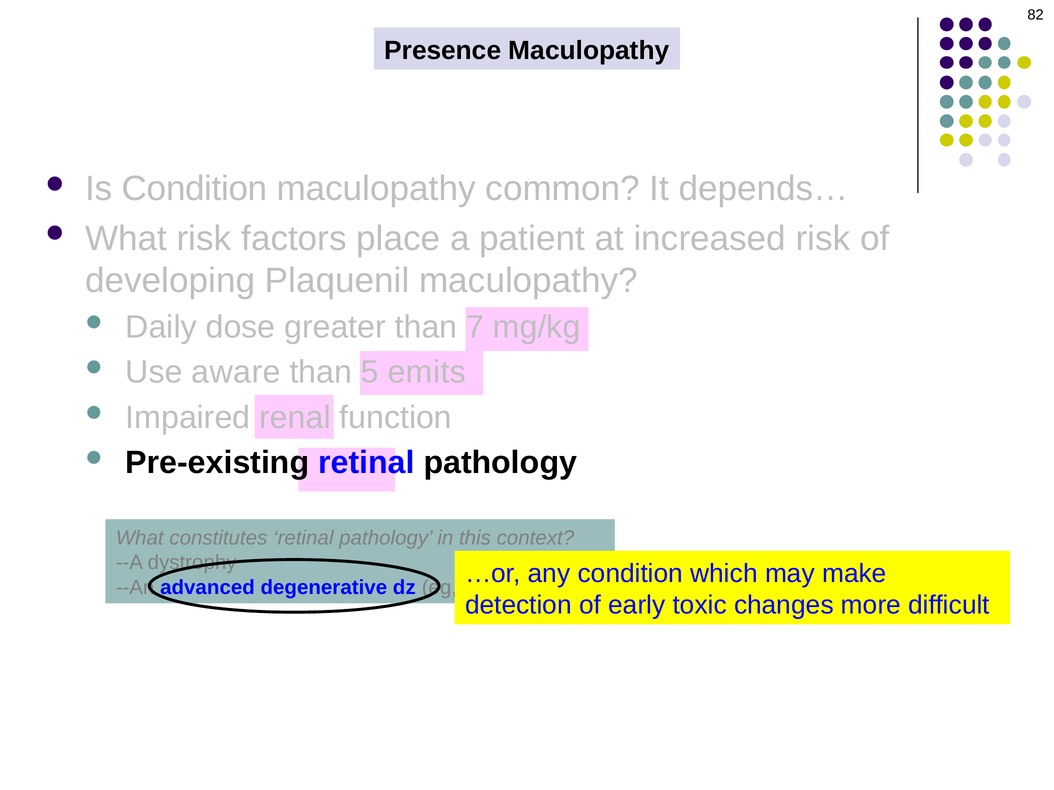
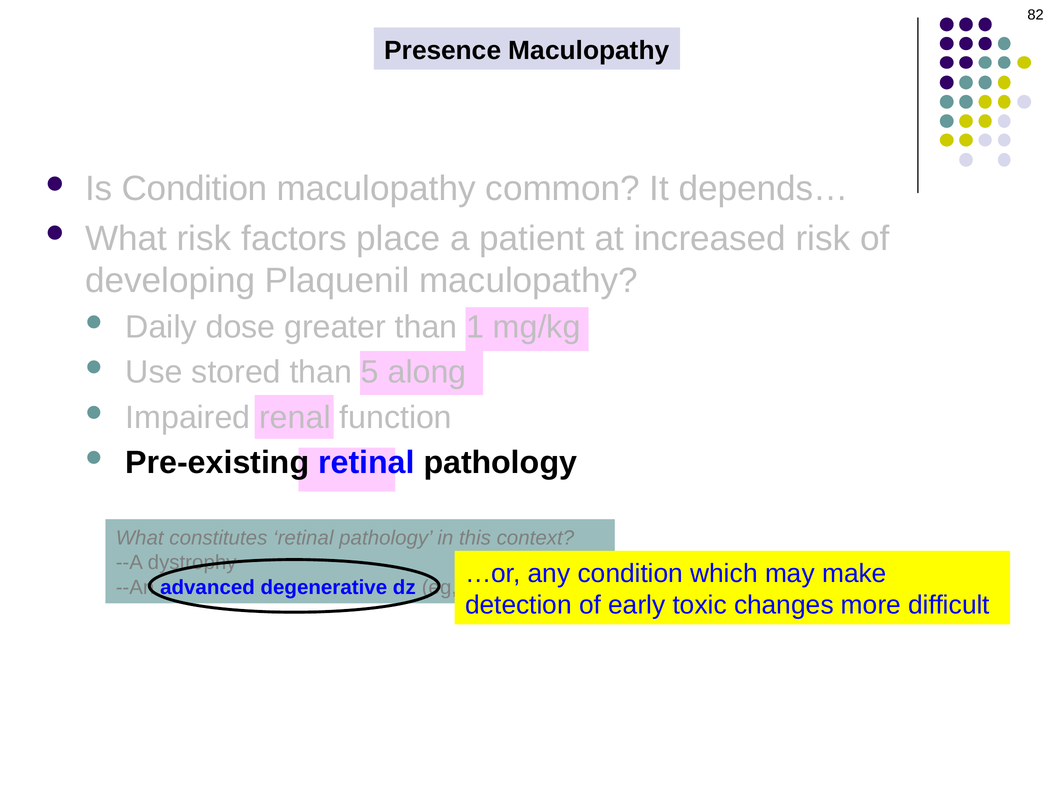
7: 7 -> 1 (475, 328)
aware: aware -> stored (236, 373)
emits: emits -> along (427, 373)
